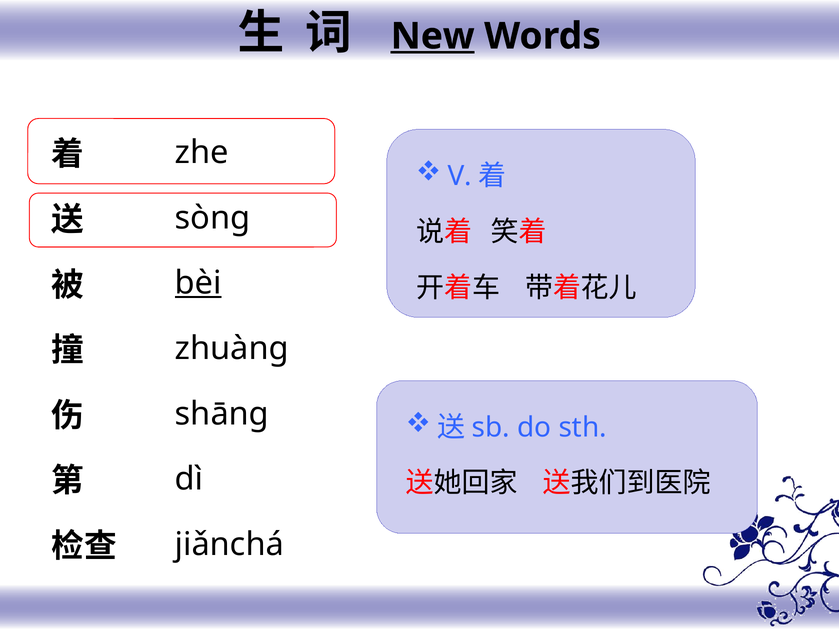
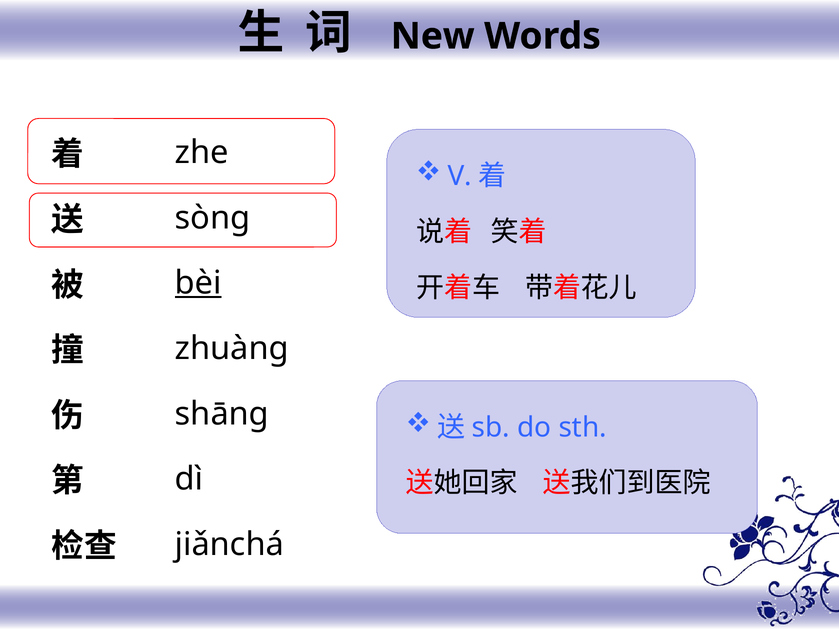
New underline: present -> none (433, 36)
